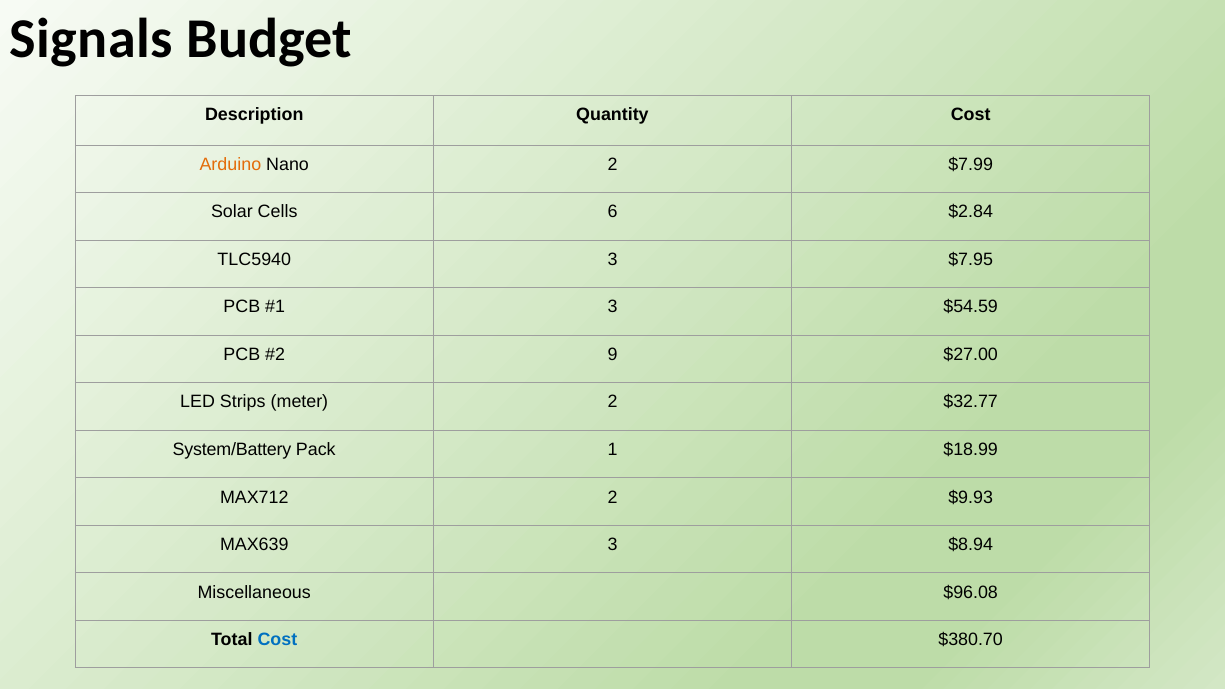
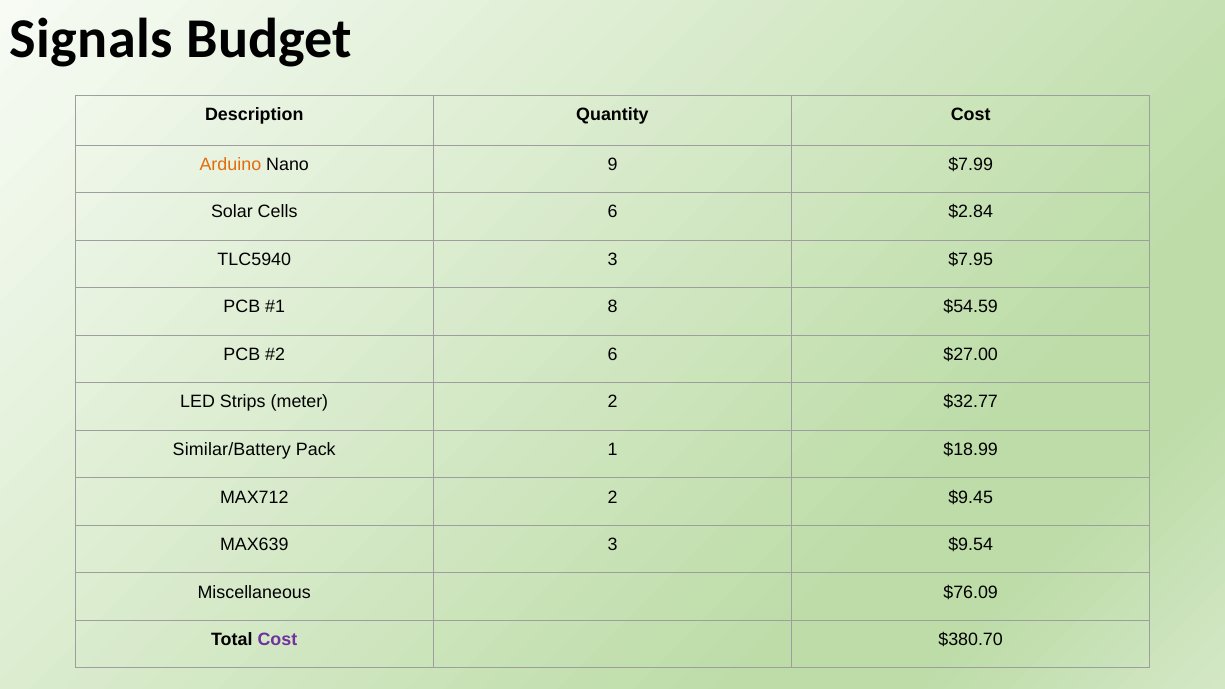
Nano 2: 2 -> 9 (612, 164)
3: 3 -> 8 (612, 307)
9: 9 -> 6 (612, 355)
System/Battery: System/Battery -> Similar/Battery (232, 450)
$9.93: $9.93 -> $9.45 (971, 497)
$8.94: $8.94 -> $9.54 (971, 545)
$96.08: $96.08 -> $76.09 (971, 592)
Cost colour: blue -> purple (277, 640)
